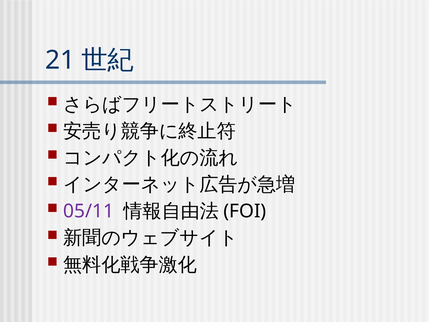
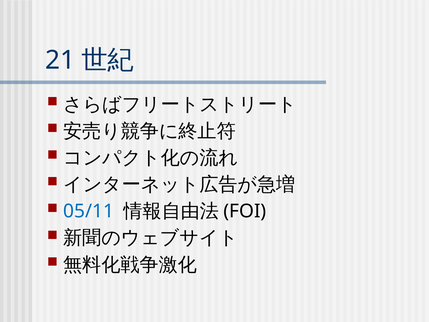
05/11 colour: purple -> blue (89, 211)
